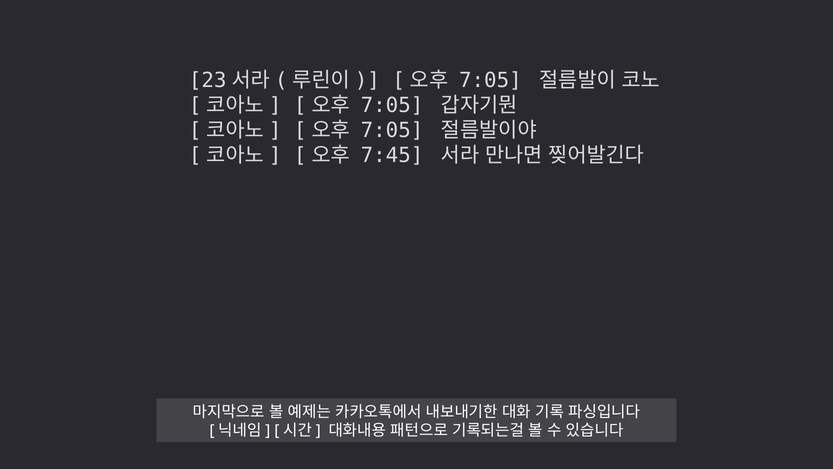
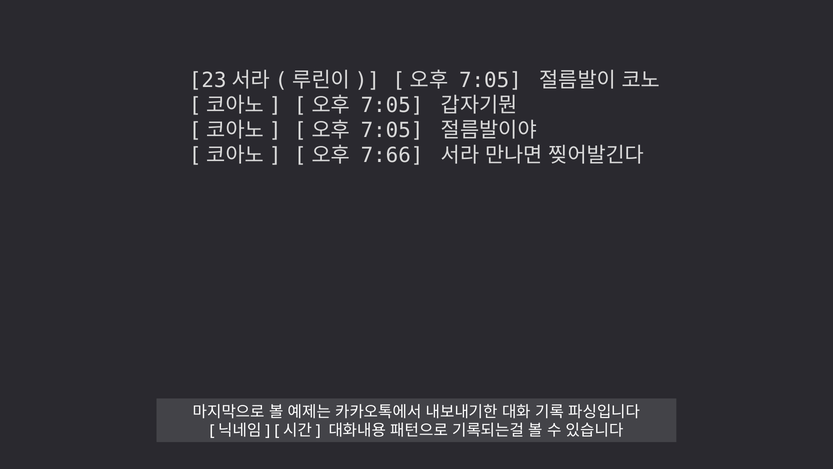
7:45: 7:45 -> 7:66 (392, 155)
